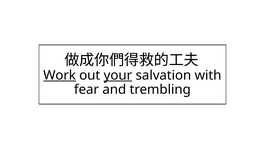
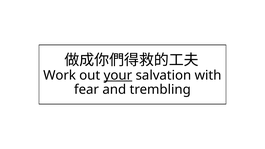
Work underline: present -> none (60, 75)
